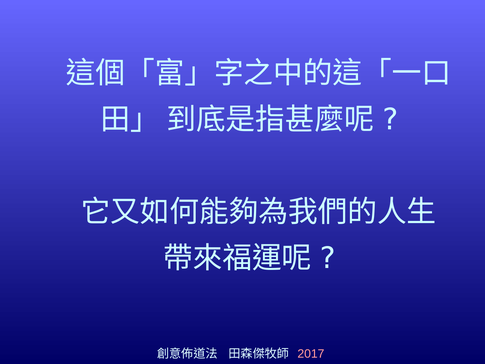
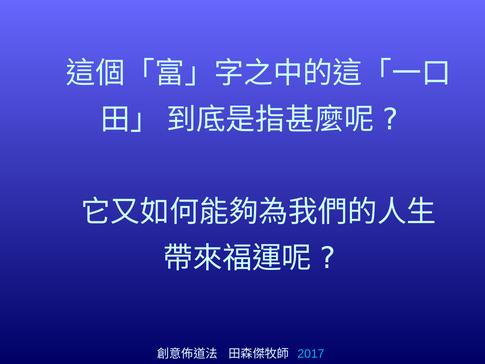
2017 colour: pink -> light blue (311, 354)
